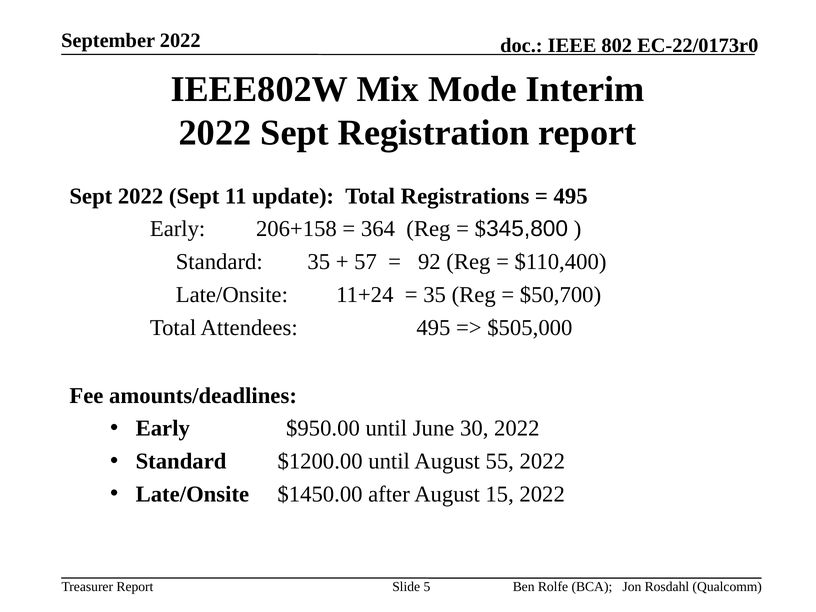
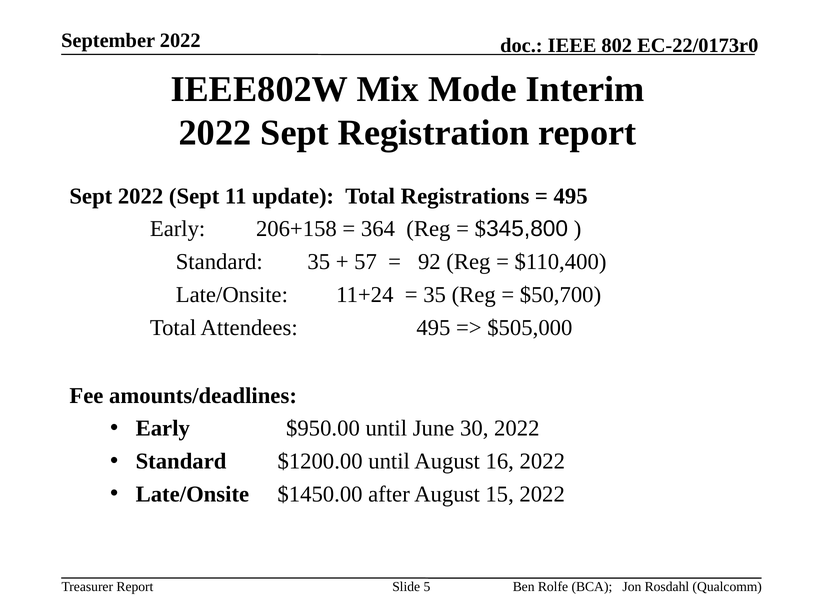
55: 55 -> 16 (500, 461)
